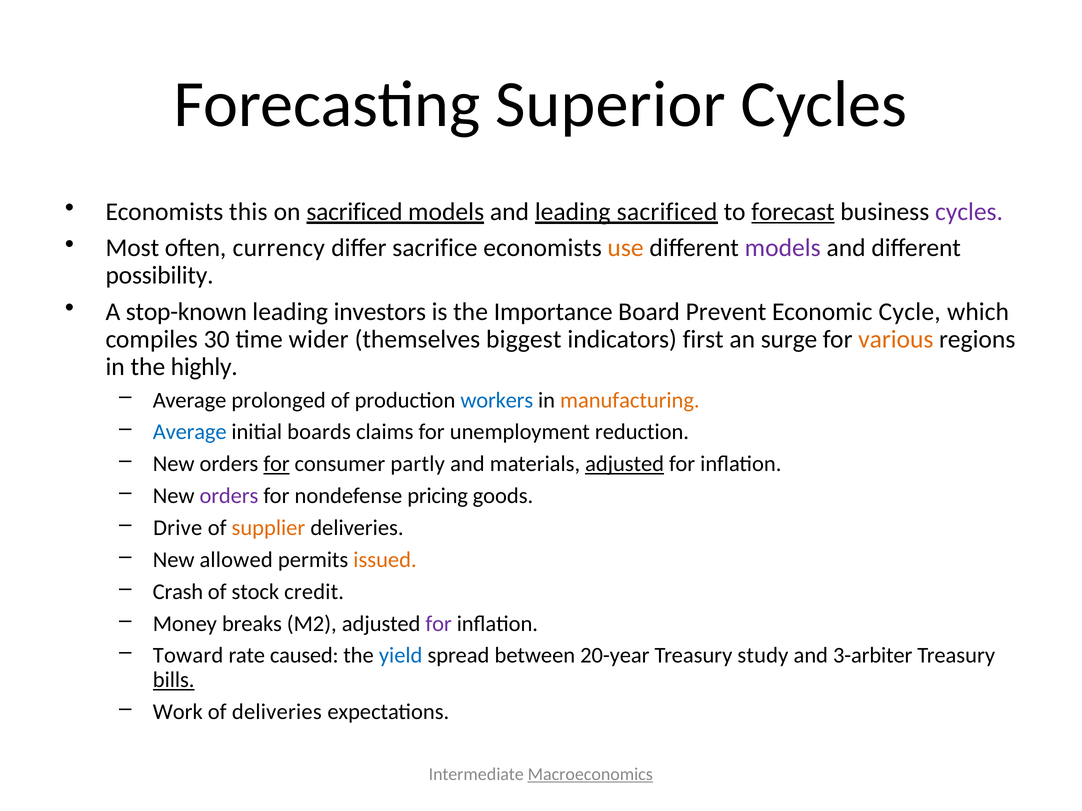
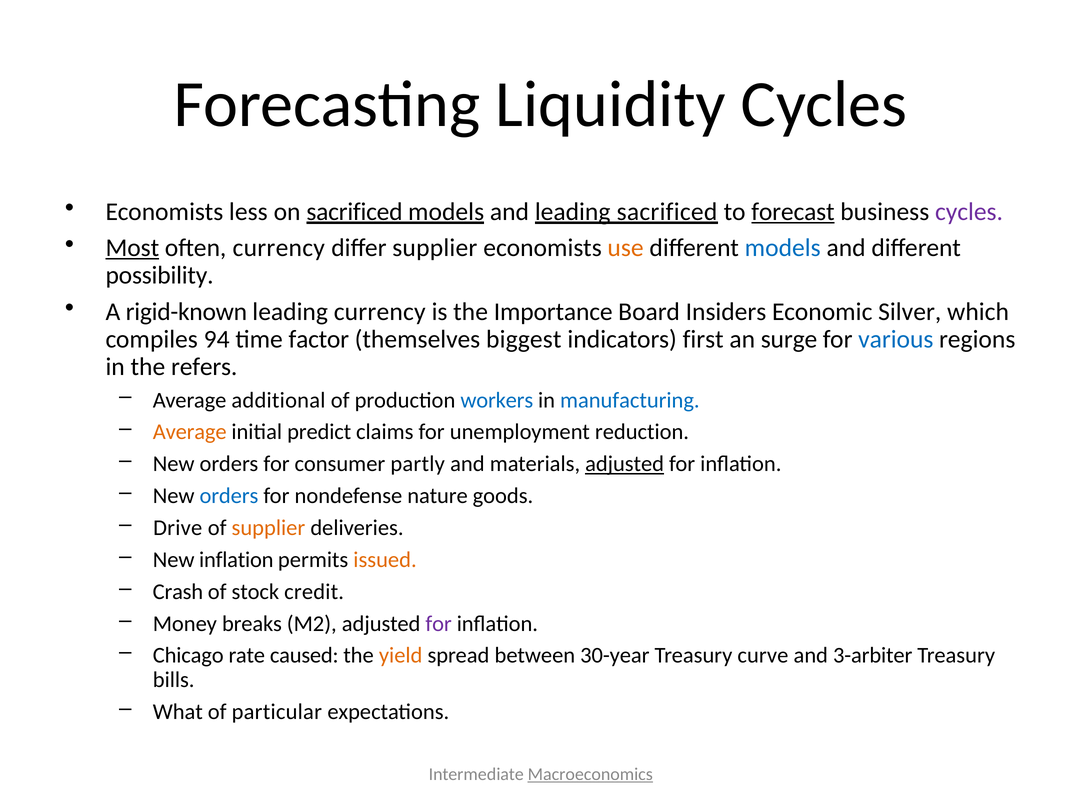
Superior: Superior -> Liquidity (611, 105)
this: this -> less (248, 212)
Most underline: none -> present (132, 248)
differ sacrifice: sacrifice -> supplier (435, 248)
models colour: purple -> blue (783, 248)
stop-known: stop-known -> rigid-known (186, 312)
leading investors: investors -> currency (380, 312)
Prevent: Prevent -> Insiders (726, 312)
Cycle: Cycle -> Silver (910, 312)
30: 30 -> 94 (217, 340)
wider: wider -> factor (319, 340)
various colour: orange -> blue (896, 340)
highly: highly -> refers (204, 367)
prolonged: prolonged -> additional (278, 400)
manufacturing colour: orange -> blue (630, 400)
Average colour: blue -> orange (190, 432)
boards: boards -> predict (319, 432)
for underline: present -> none (277, 464)
orders colour: purple -> blue (229, 496)
pricing: pricing -> nature (438, 496)
New allowed: allowed -> inflation (236, 560)
Toward: Toward -> Chicago (188, 656)
yield colour: blue -> orange (401, 656)
20-year: 20-year -> 30-year (615, 656)
study: study -> curve (763, 656)
bills underline: present -> none (174, 680)
Work: Work -> What (178, 712)
of deliveries: deliveries -> particular (277, 712)
